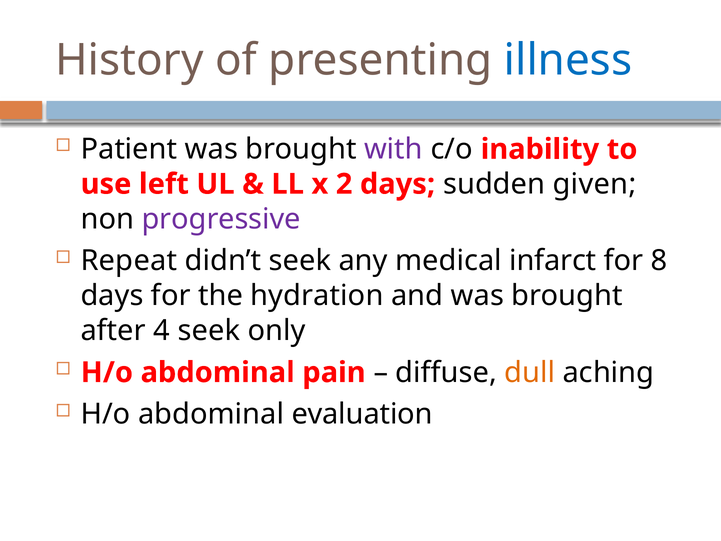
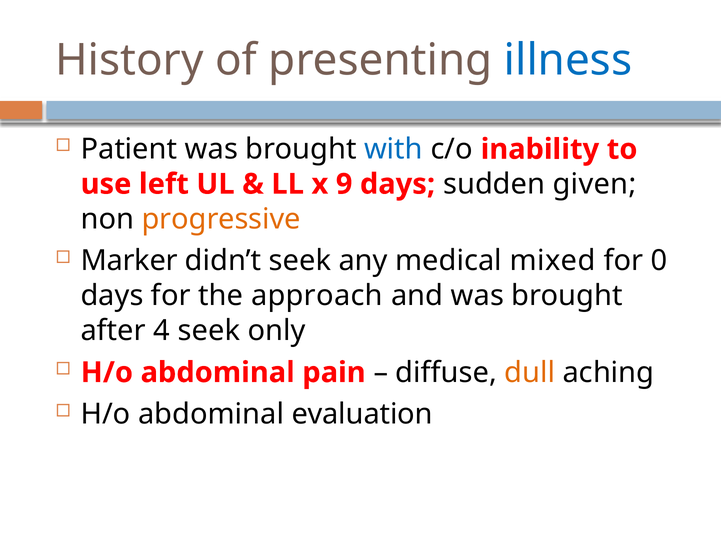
with colour: purple -> blue (394, 149)
2: 2 -> 9 (344, 184)
progressive colour: purple -> orange (221, 219)
Repeat: Repeat -> Marker (129, 261)
infarct: infarct -> mixed (553, 261)
8: 8 -> 0 (659, 261)
hydration: hydration -> approach (317, 296)
